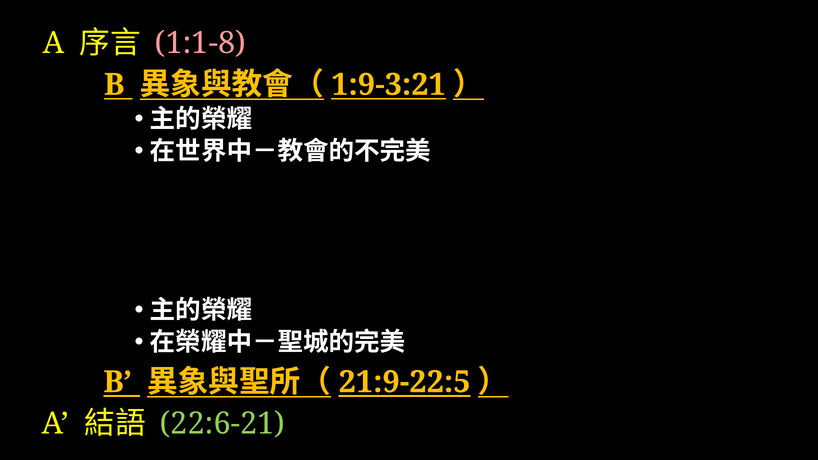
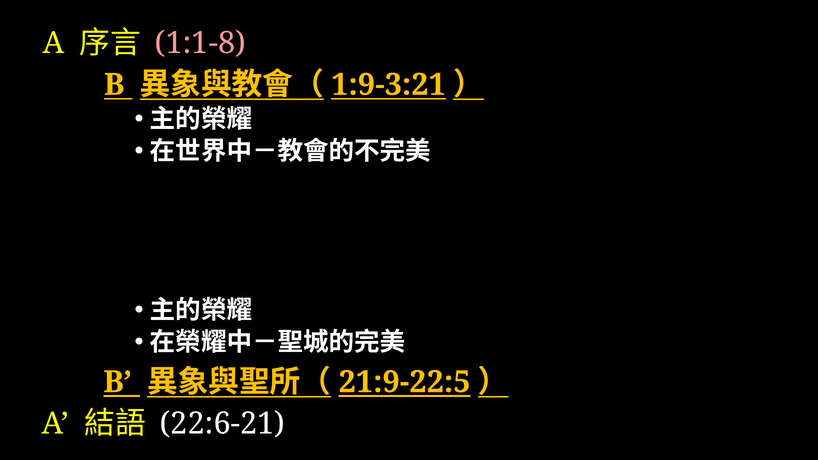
22:6-21 colour: light green -> white (222, 424)
